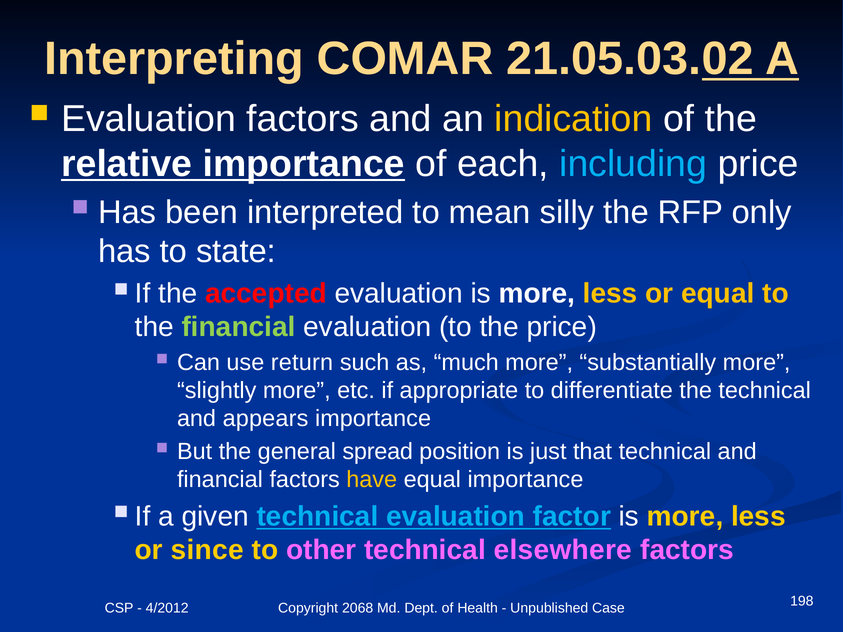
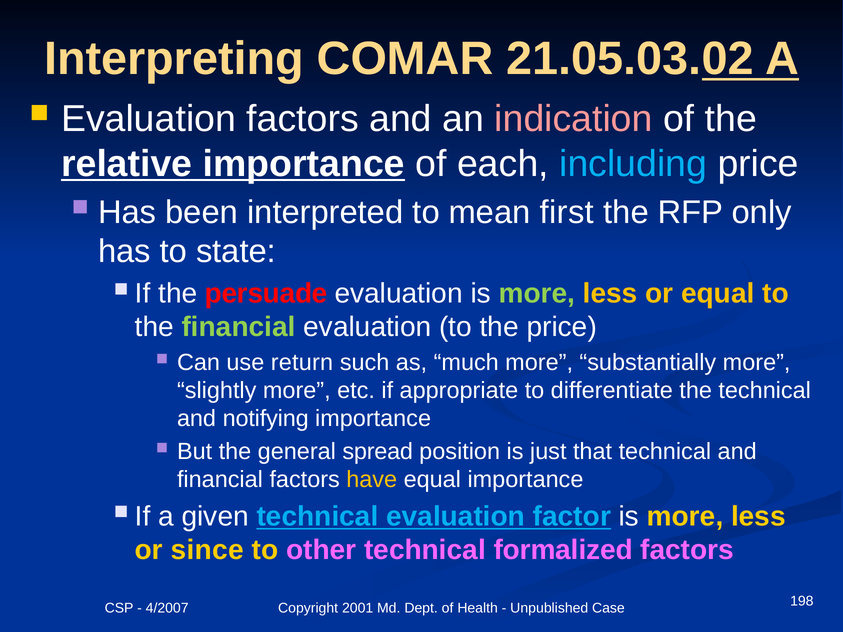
indication colour: yellow -> pink (573, 119)
silly: silly -> first (567, 212)
accepted: accepted -> persuade (266, 293)
more colour: white -> light green (537, 293)
appears: appears -> notifying (266, 419)
elsewhere: elsewhere -> formalized (563, 550)
4/2012: 4/2012 -> 4/2007 (167, 608)
2068: 2068 -> 2001 (358, 608)
